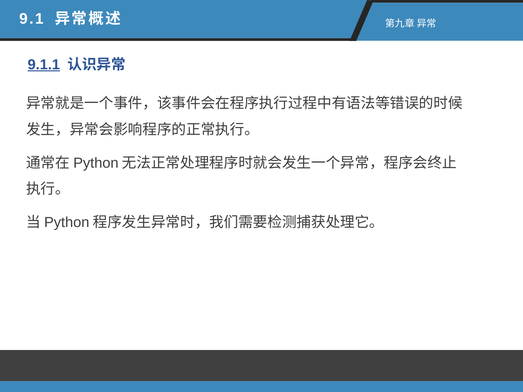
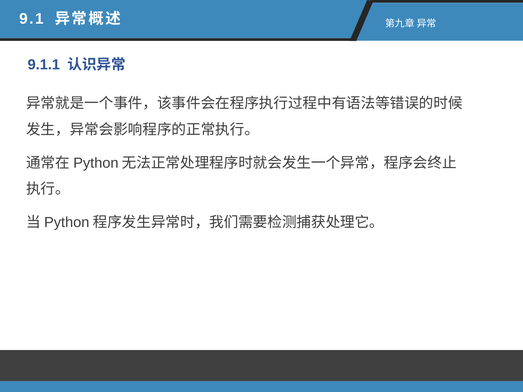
9.1.1 underline: present -> none (44, 65)
